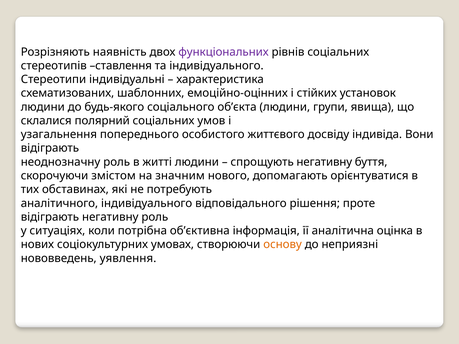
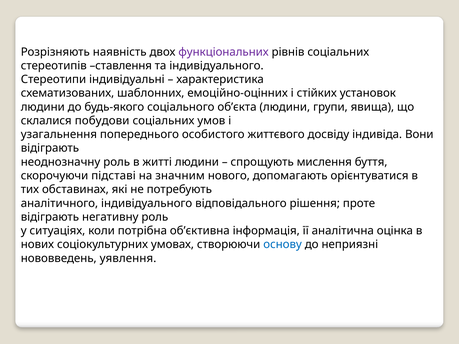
полярний: полярний -> побудови (102, 121)
спрощують негативну: негативну -> мислення (324, 162)
змістом: змістом -> підставі (114, 176)
основу colour: orange -> blue (283, 245)
